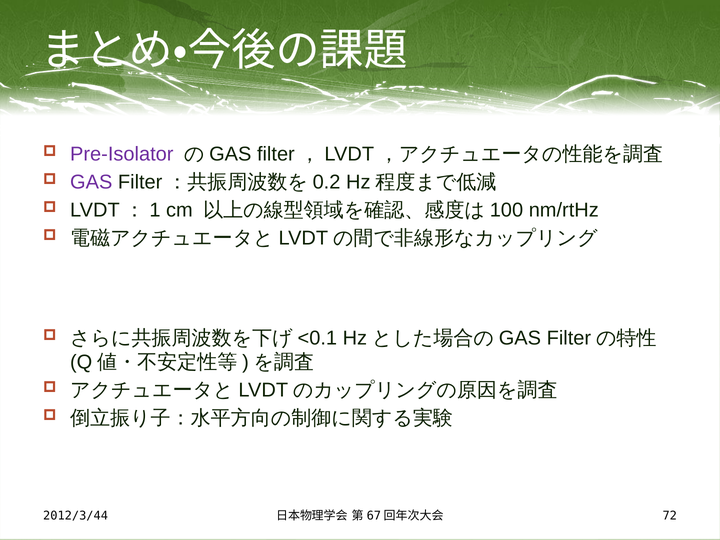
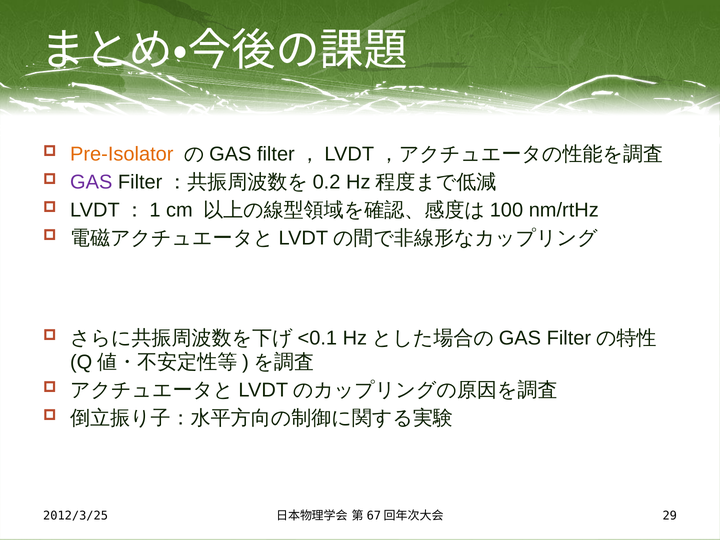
Pre-Isolator colour: purple -> orange (122, 154)
2012/3/44: 2012/3/44 -> 2012/3/25 (76, 516)
72: 72 -> 29 (670, 516)
